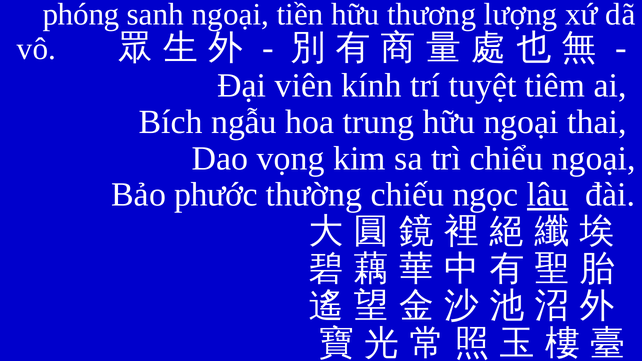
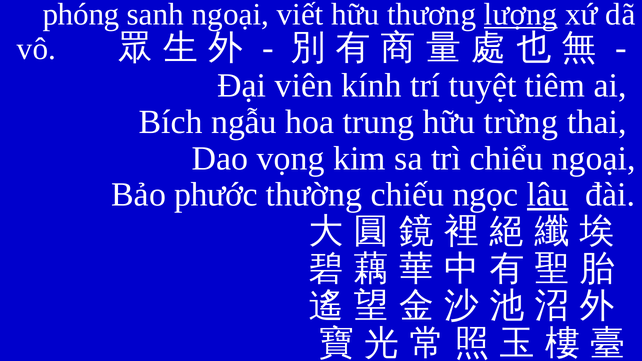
tiền: tiền -> viết (300, 14)
lượng underline: none -> present (521, 14)
hữu ngoại: ngoại -> trừng (521, 122)
